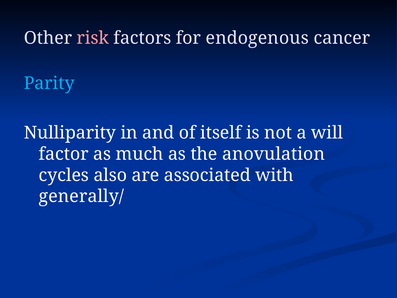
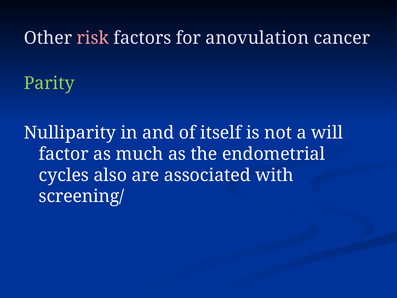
endogenous: endogenous -> anovulation (257, 38)
Parity colour: light blue -> light green (49, 83)
anovulation: anovulation -> endometrial (274, 154)
generally/: generally/ -> screening/ (82, 196)
